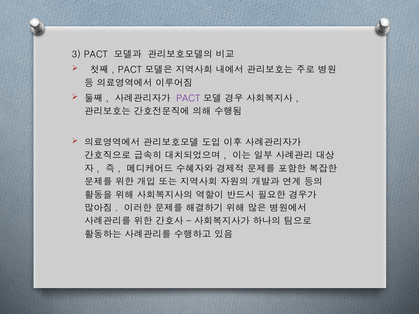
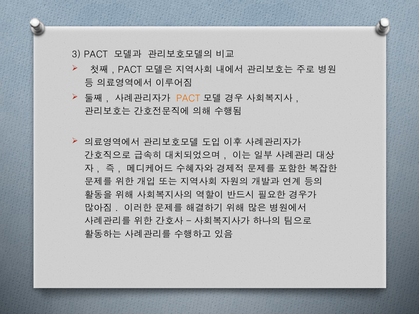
PACT colour: purple -> orange (188, 99)
